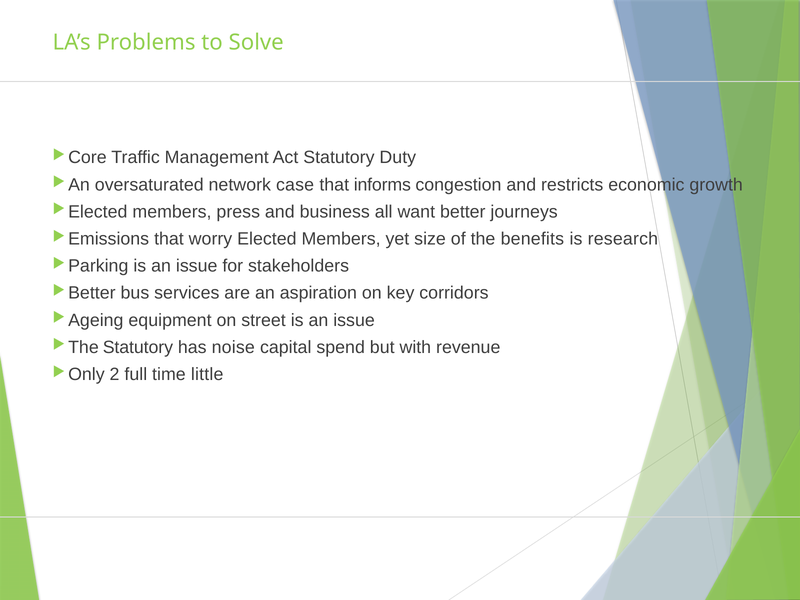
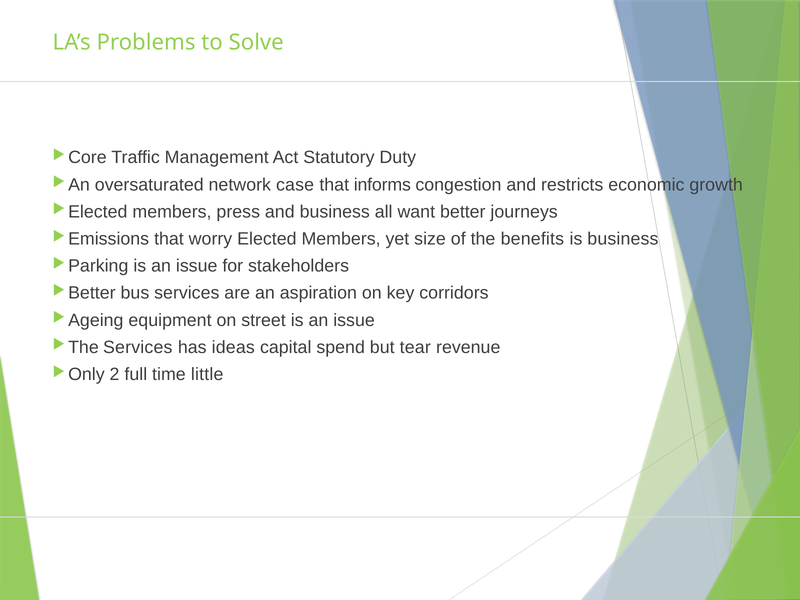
is research: research -> business (623, 239)
Statutory: Statutory -> Services (138, 347)
noise: noise -> ideas (233, 347)
with: with -> tear (415, 347)
